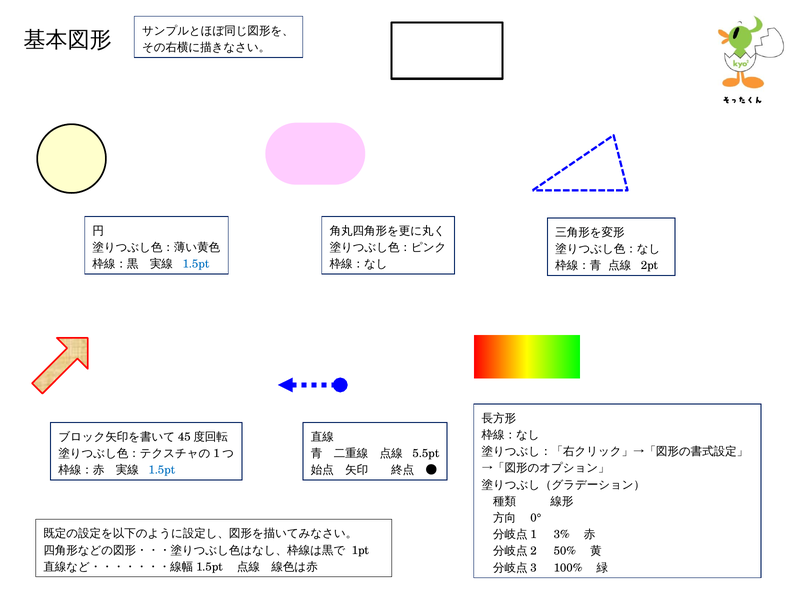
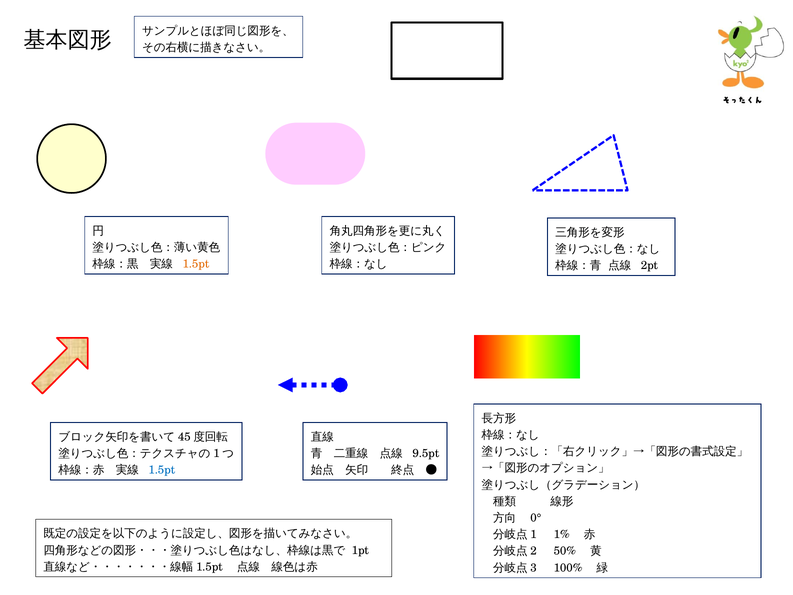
1.5pt colour: blue -> orange (196, 264)
5.5pt: 5.5pt -> 9.5pt (426, 453)
3%: 3% -> 1% (562, 534)
